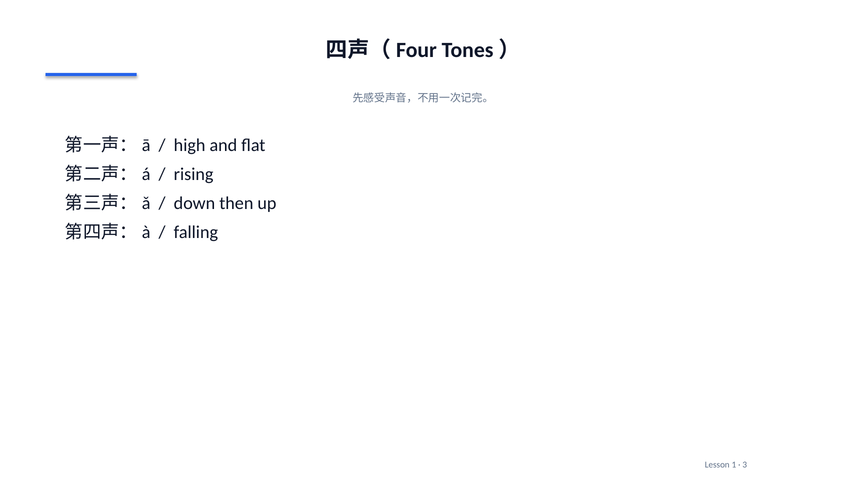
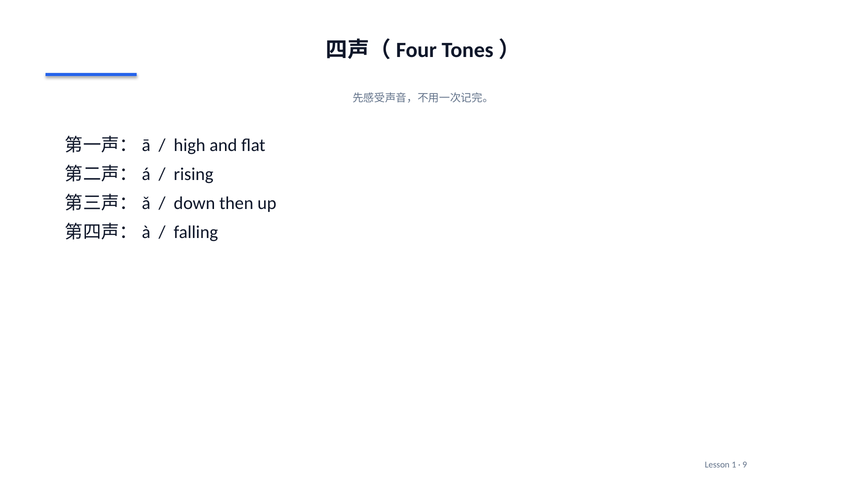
3: 3 -> 9 (745, 465)
